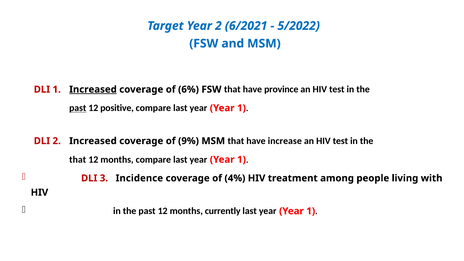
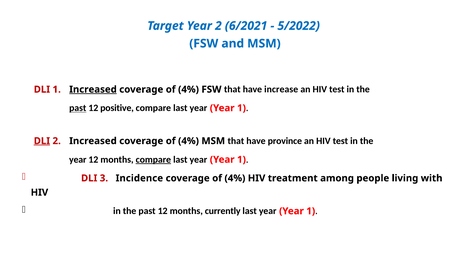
6%: 6% -> 4% (189, 89)
province: province -> increase (281, 89)
DLI underline: none -> present (42, 141)
9%: 9% -> 4% (189, 141)
increase: increase -> province (285, 141)
that: that -> year (78, 160)
compare underline: none -> present (153, 160)
